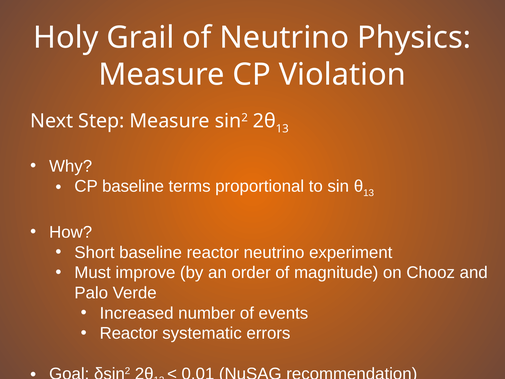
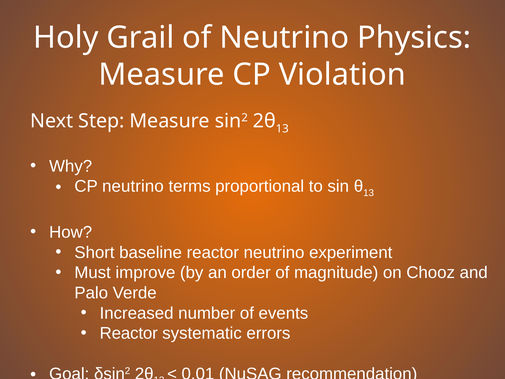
CP baseline: baseline -> neutrino (133, 186)
